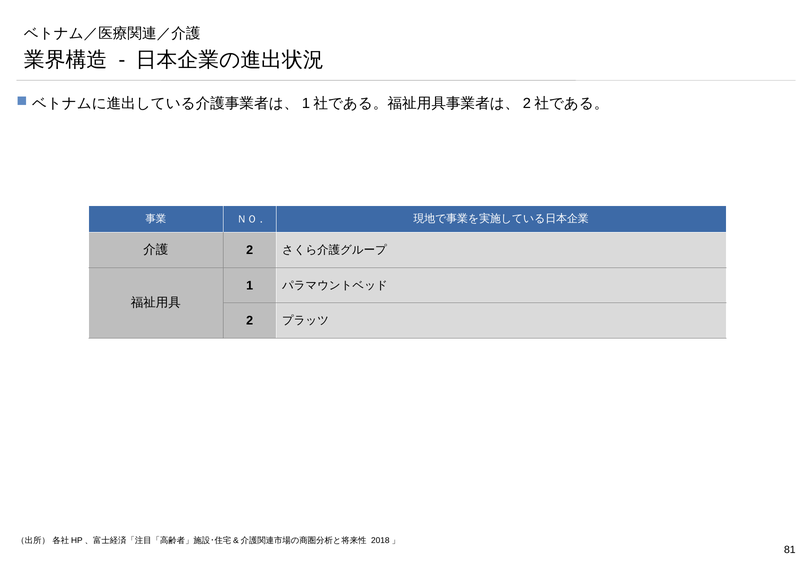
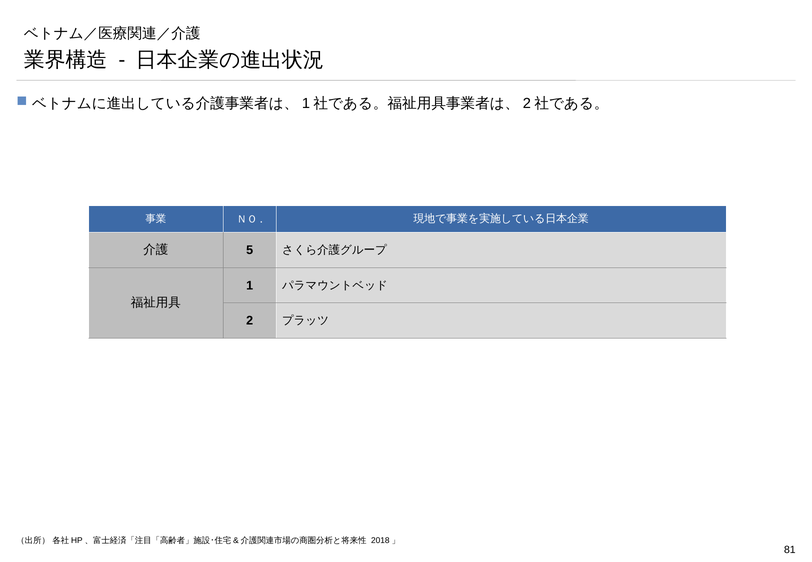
2: 2 -> 5 (250, 250)
